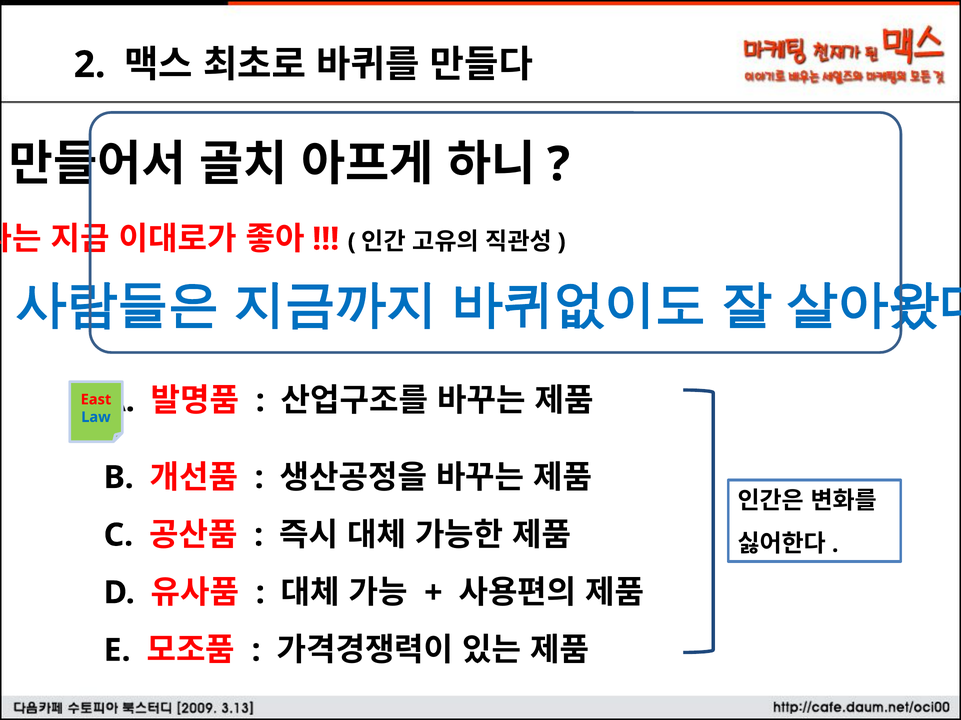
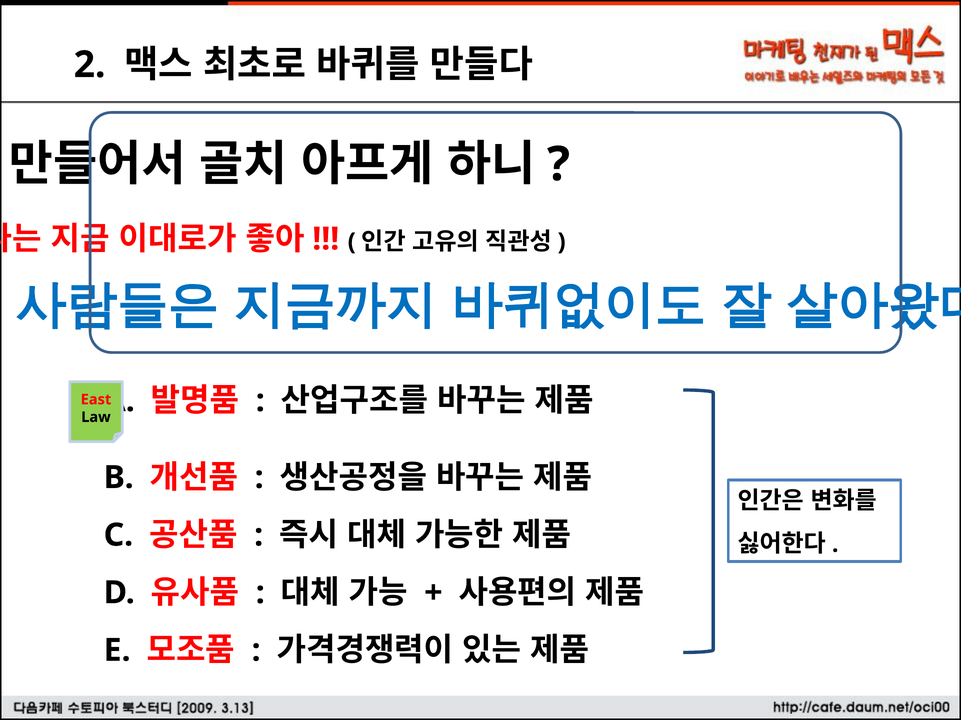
Law colour: blue -> black (96, 418)
